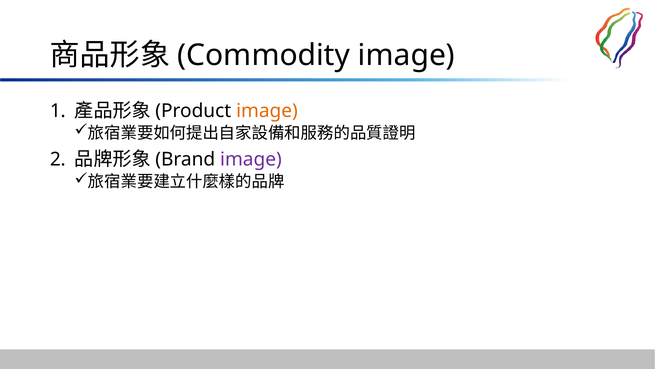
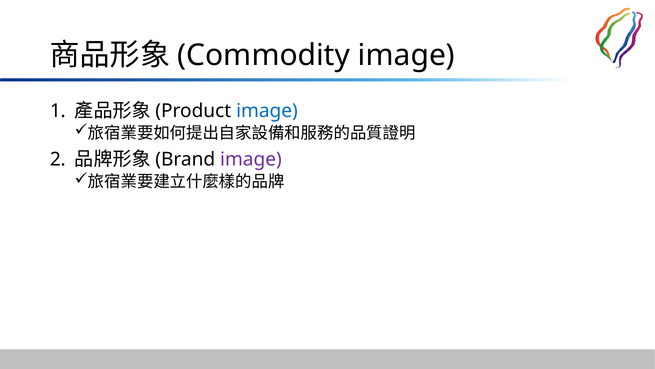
image colour: orange -> blue (267, 111)
